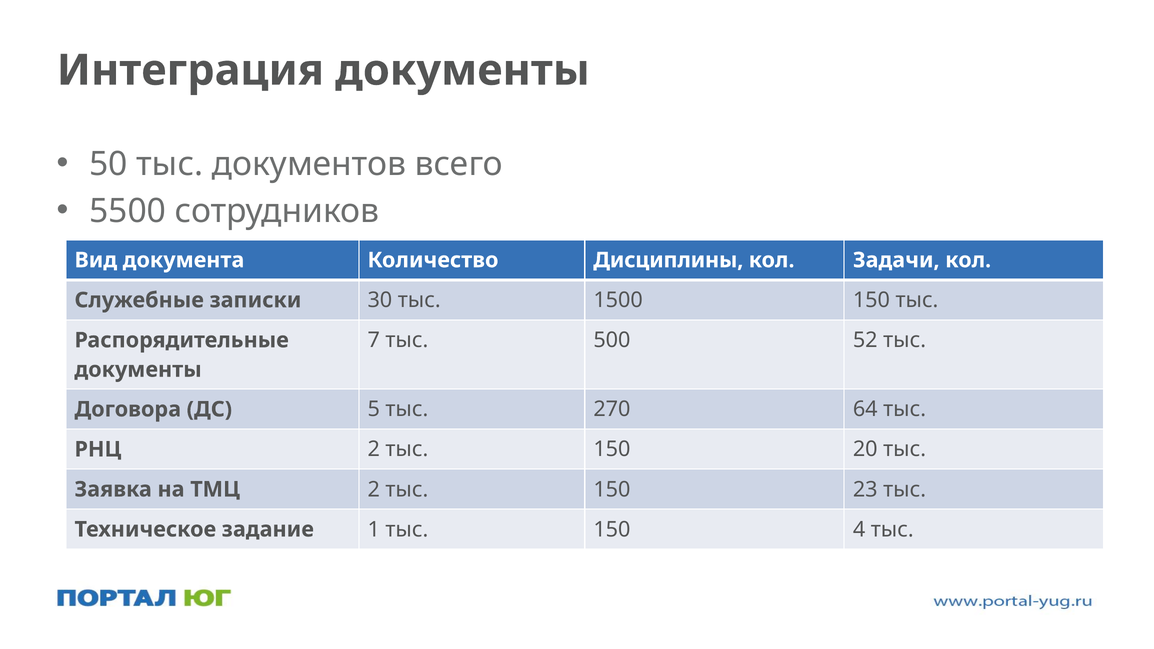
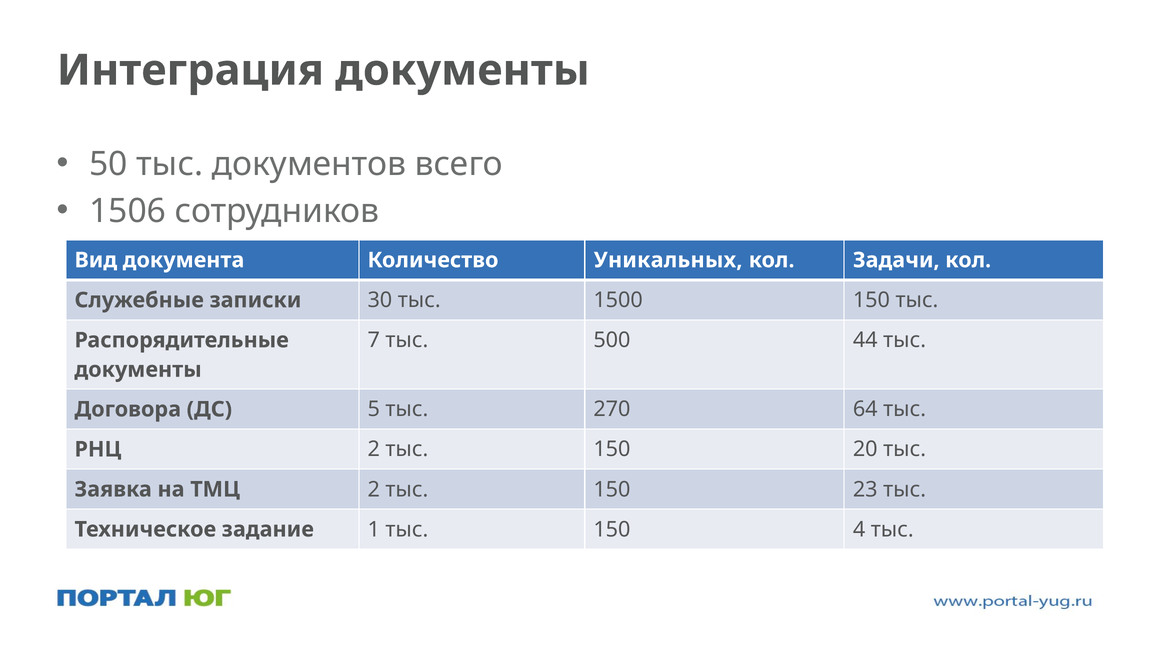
5500: 5500 -> 1506 (128, 211)
Дисциплины: Дисциплины -> Уникальных (668, 260)
52: 52 -> 44 (865, 340)
